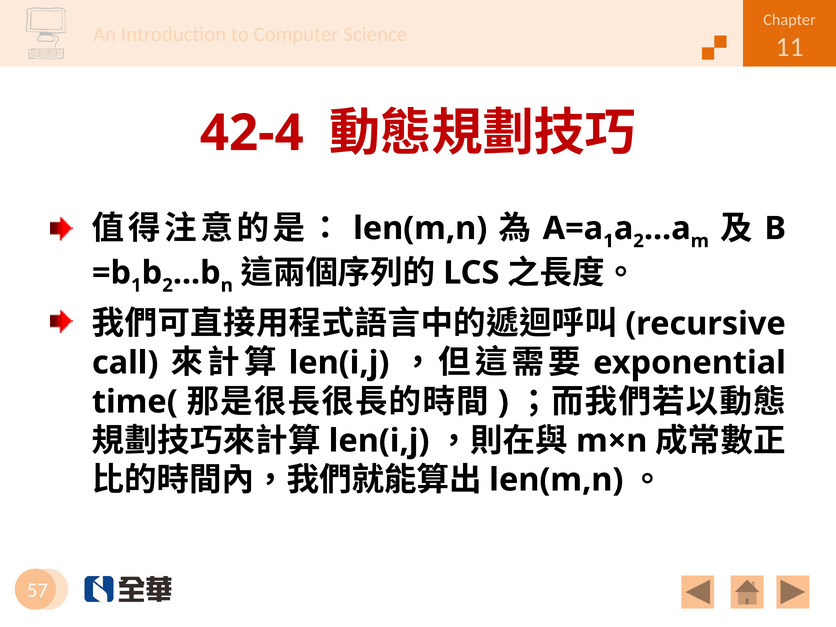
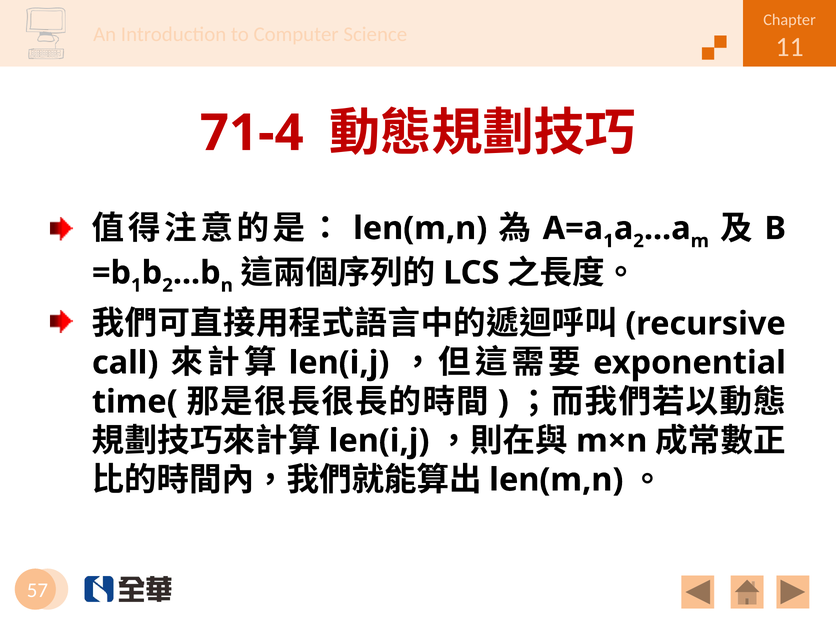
42-4: 42-4 -> 71-4 (252, 133)
